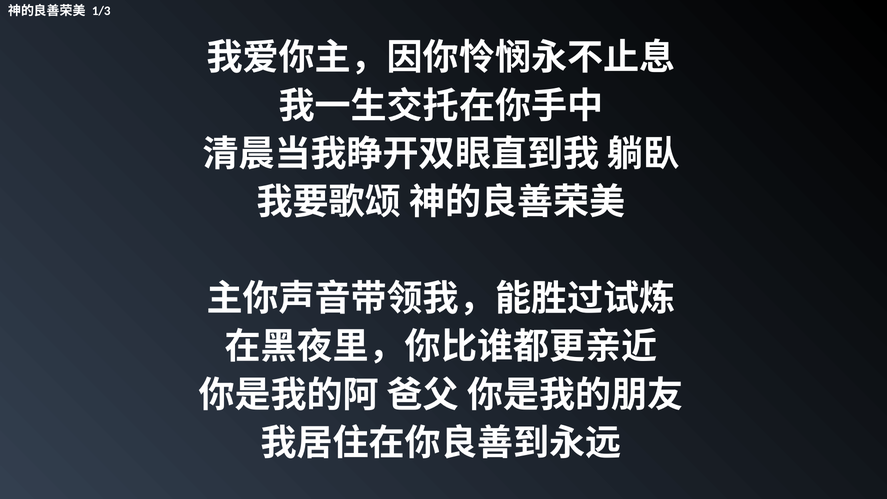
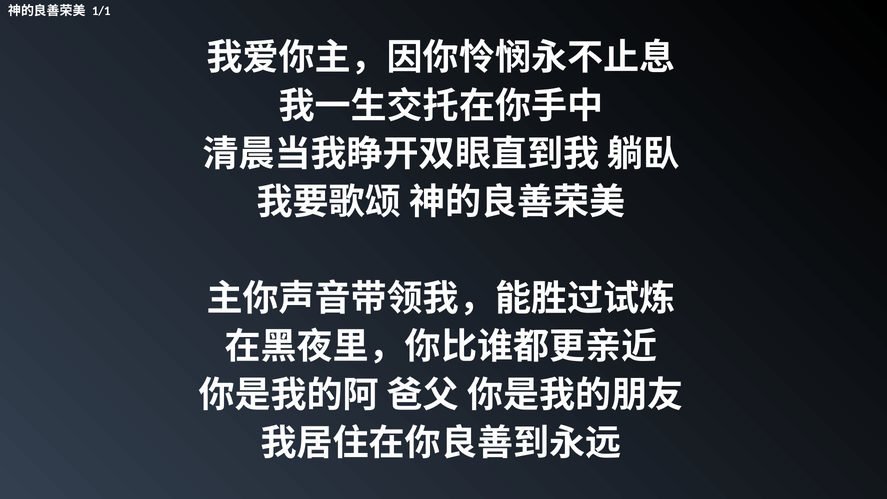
1/3: 1/3 -> 1/1 (101, 11)
